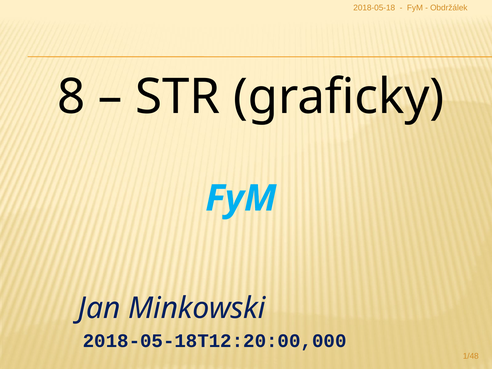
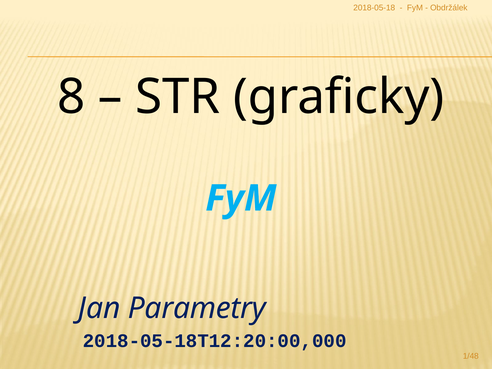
Minkowski: Minkowski -> Parametry (197, 308)
